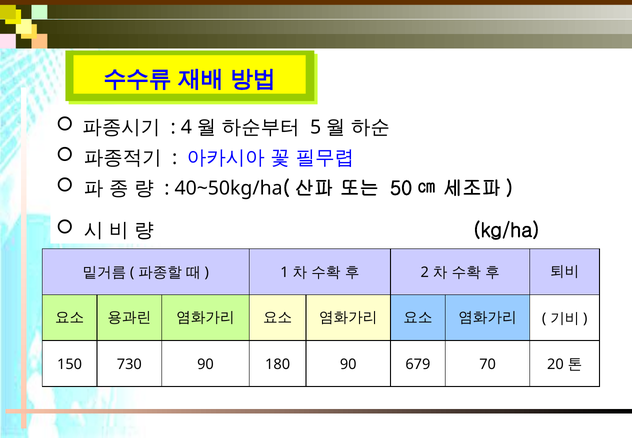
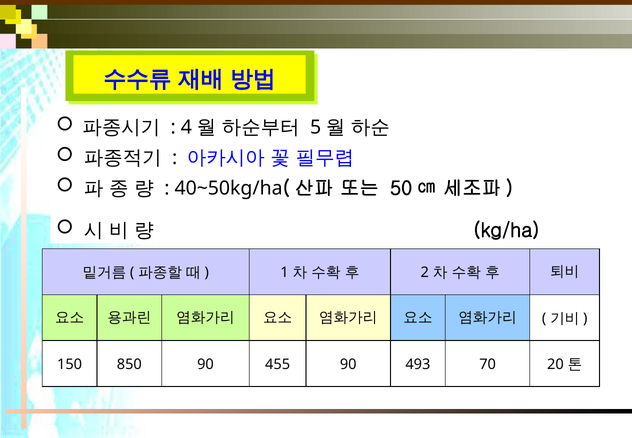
730: 730 -> 850 (129, 364)
180: 180 -> 455 (278, 364)
679: 679 -> 493 (418, 364)
